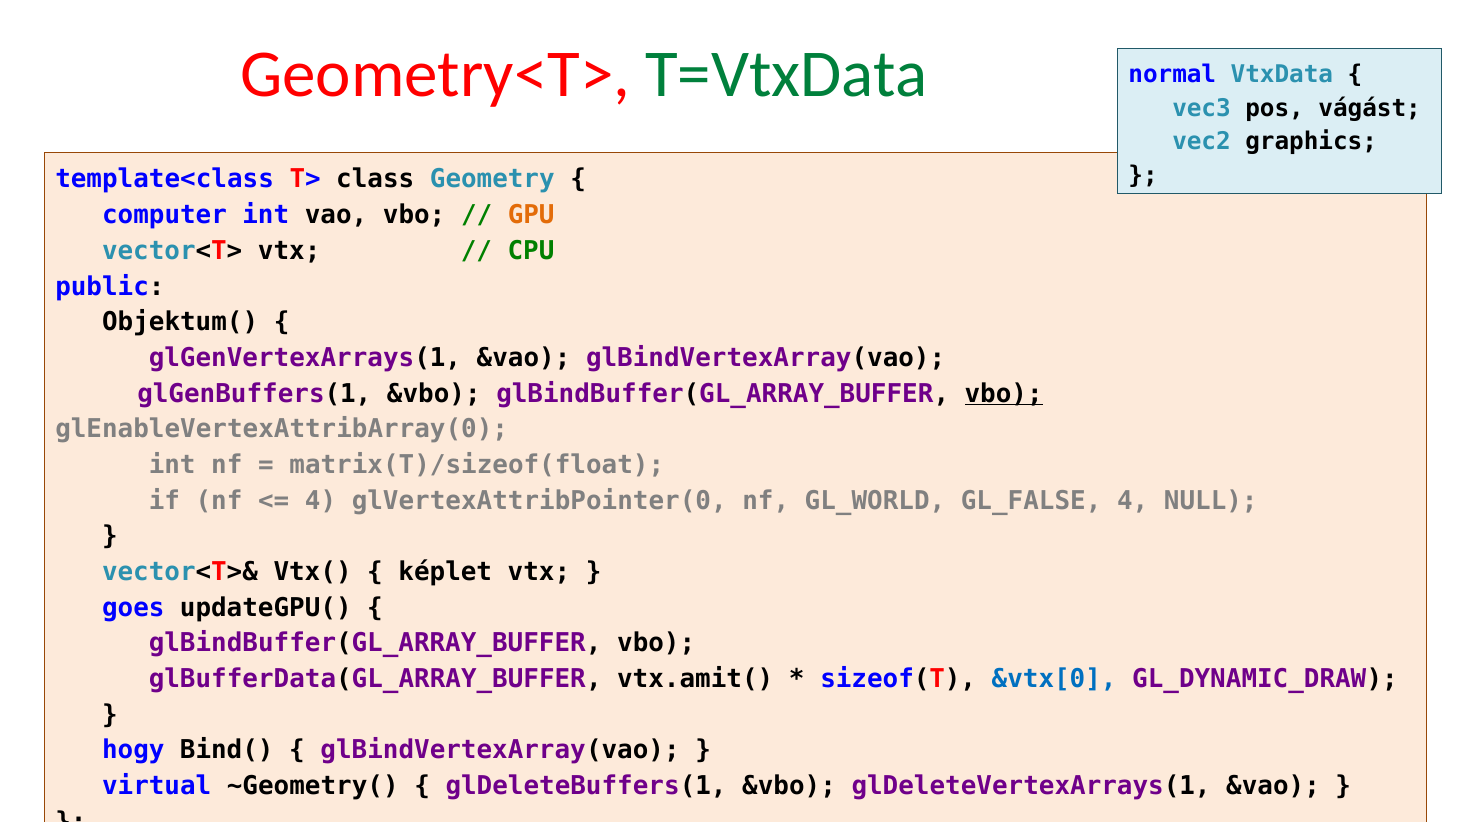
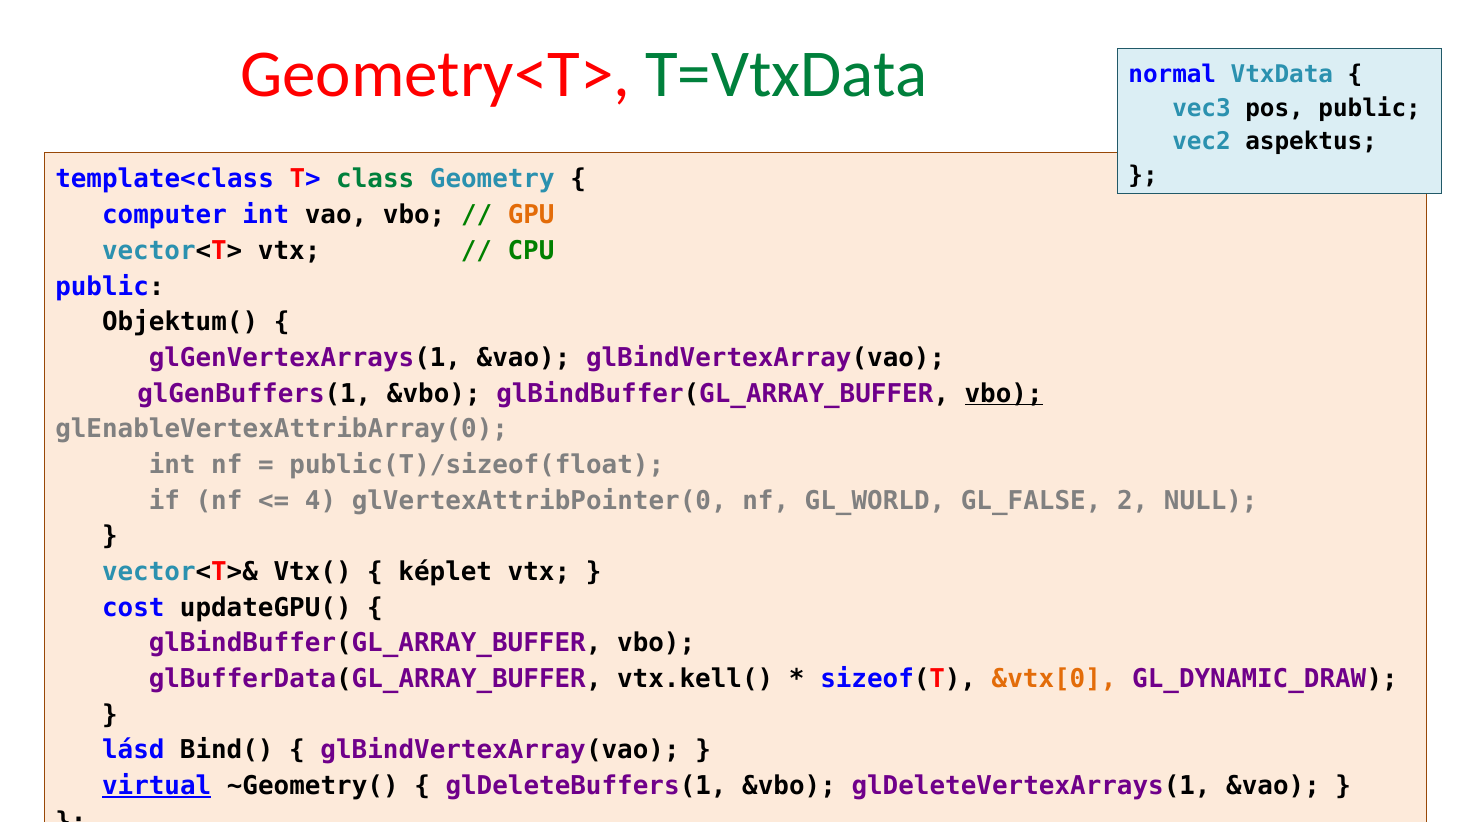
pos vágást: vágást -> public (1370, 108)
graphics: graphics -> aspektus (1311, 142)
class colour: black -> green (375, 179)
matrix(T)/sizeof(float: matrix(T)/sizeof(float -> public(T)/sizeof(float (477, 465)
GL_FALSE 4: 4 -> 2 (1133, 501)
goes: goes -> cost (133, 608)
vtx.amit(: vtx.amit( -> vtx.kell( (695, 679)
&vtx[0 colour: blue -> orange (1054, 679)
hogy: hogy -> lásd (133, 751)
virtual underline: none -> present (157, 786)
